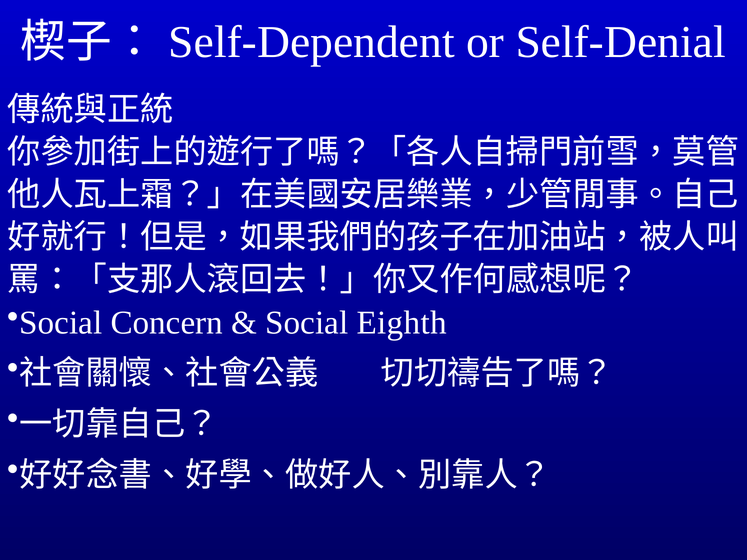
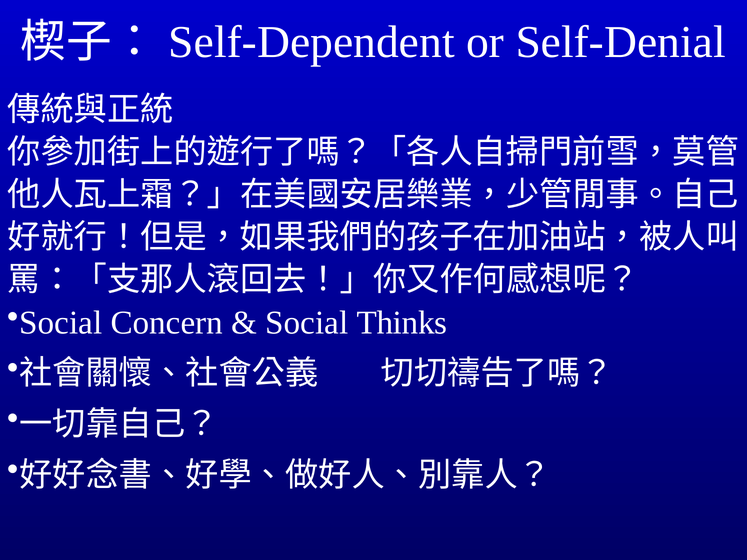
Eighth: Eighth -> Thinks (402, 323)
